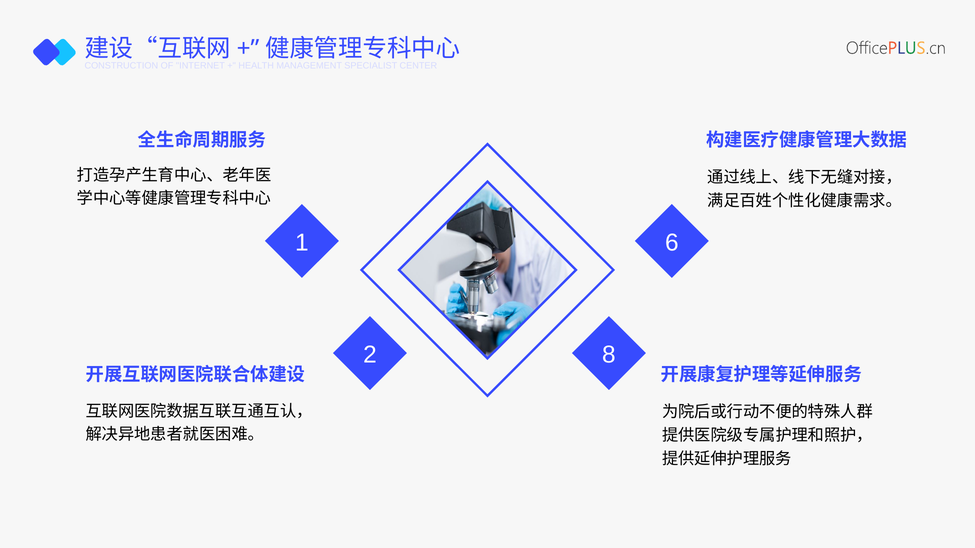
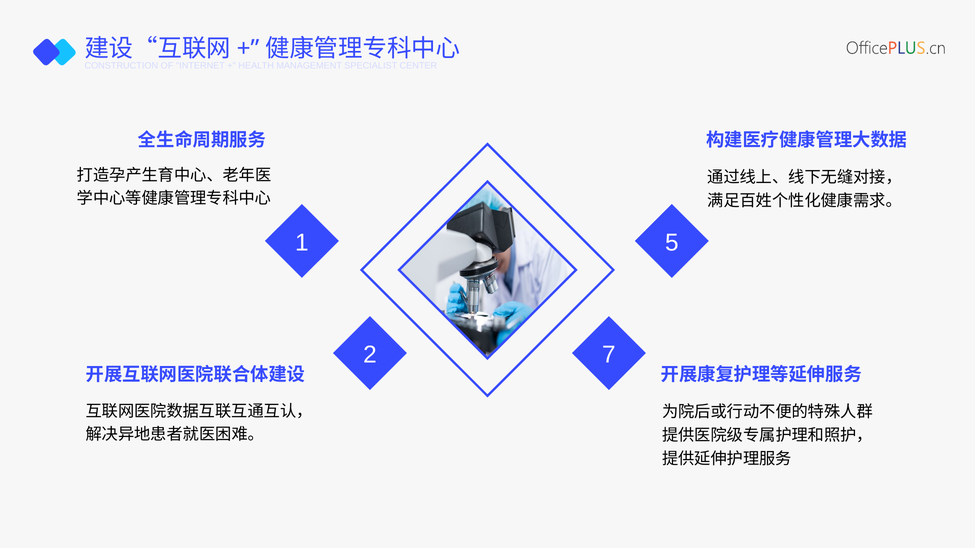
6: 6 -> 5 (672, 243)
8: 8 -> 7 (609, 355)
